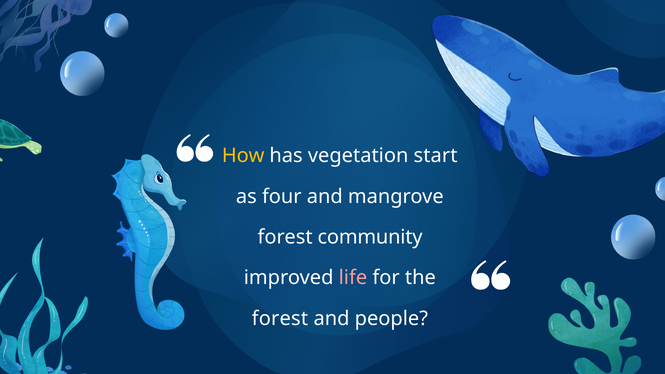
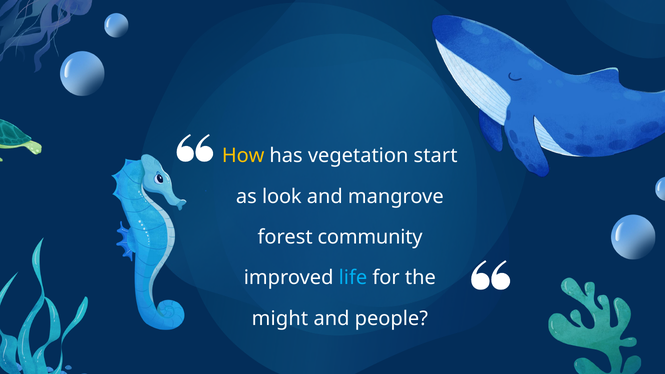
four: four -> look (282, 196)
life colour: pink -> light blue (353, 278)
forest: forest -> might (280, 318)
